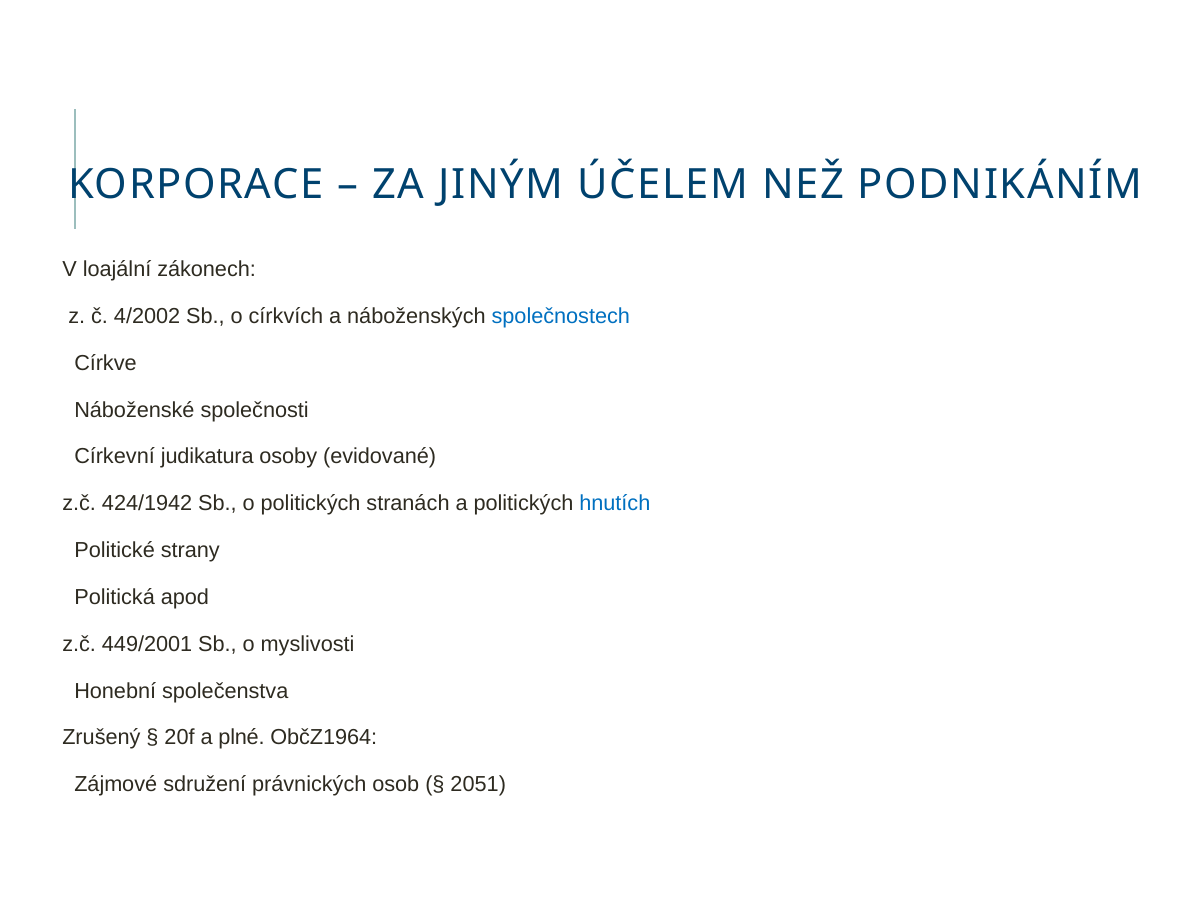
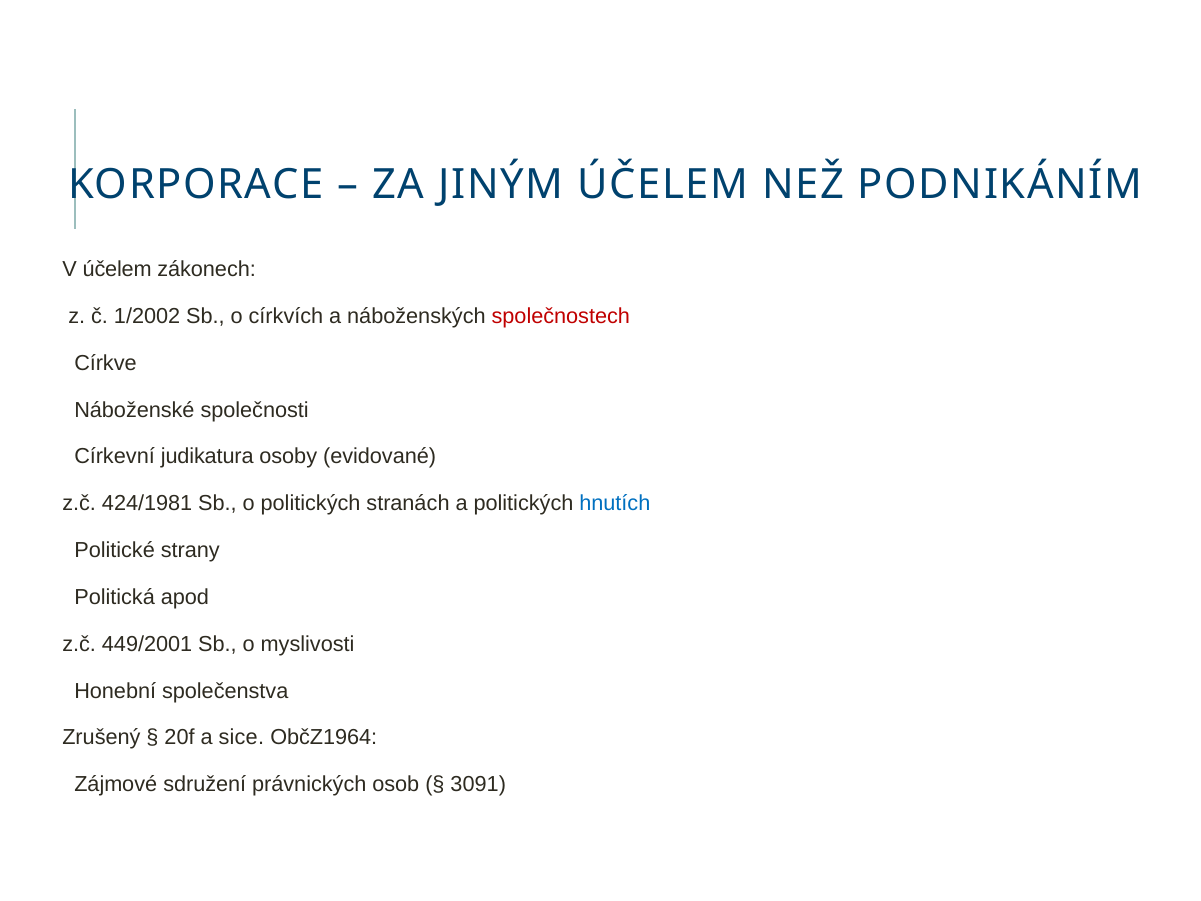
V loajální: loajální -> účelem (117, 269)
4/2002: 4/2002 -> 1/2002 (147, 316)
společnostech colour: blue -> red (561, 316)
424/1942: 424/1942 -> 424/1981 (147, 503)
plné: plné -> sice (241, 738)
2051: 2051 -> 3091 (478, 784)
